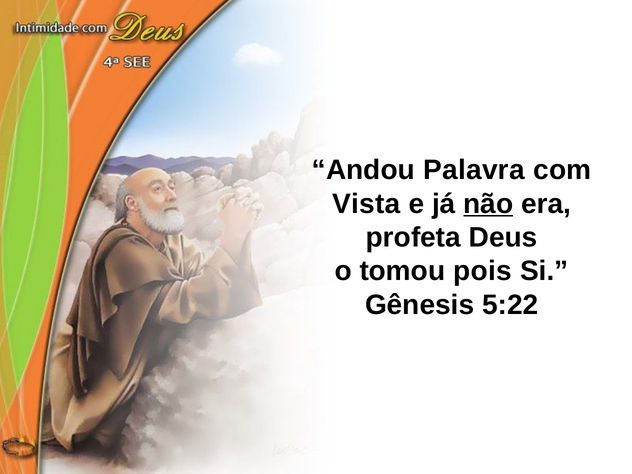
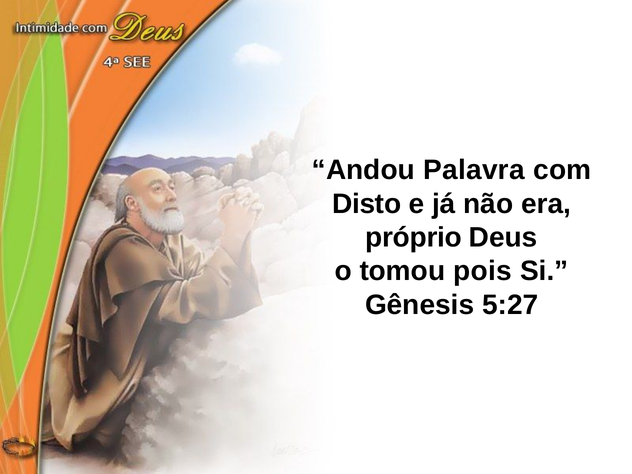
Vista: Vista -> Disto (367, 204)
não underline: present -> none (488, 204)
profeta: profeta -> próprio (414, 237)
5:22: 5:22 -> 5:27 (510, 305)
